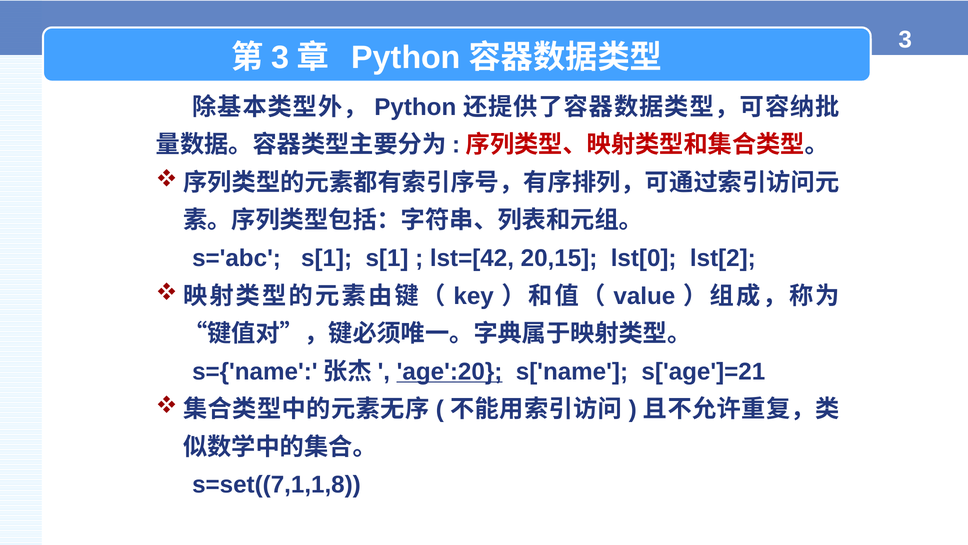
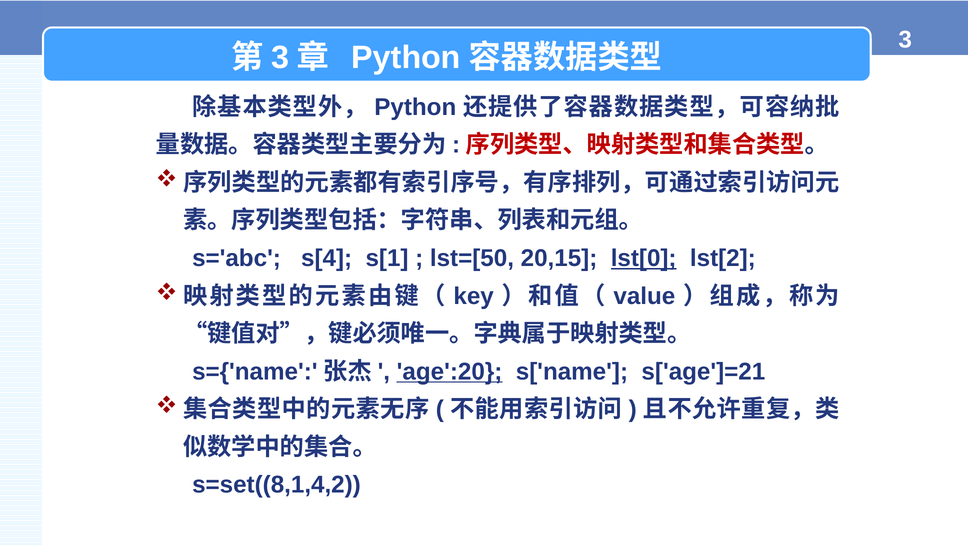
s='abc s[1: s[1 -> s[4 (327, 258)
lst=[42: lst=[42 -> lst=[50 (472, 258)
lst[0 underline: none -> present (644, 258)
s=set((7,1,1,8: s=set((7,1,1,8 -> s=set((8,1,4,2 (276, 484)
